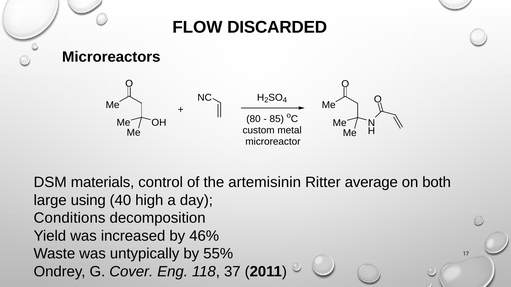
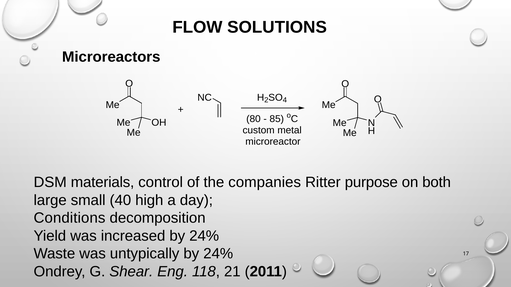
DISCARDED: DISCARDED -> SOLUTIONS (277, 27)
artemisinin: artemisinin -> companies (265, 183)
average: average -> purpose (371, 183)
using: using -> small (88, 200)
increased by 46%: 46% -> 24% (204, 236)
55%: 55% -> 24% (218, 254)
Cover: Cover -> Shear (131, 272)
37: 37 -> 21 (232, 272)
